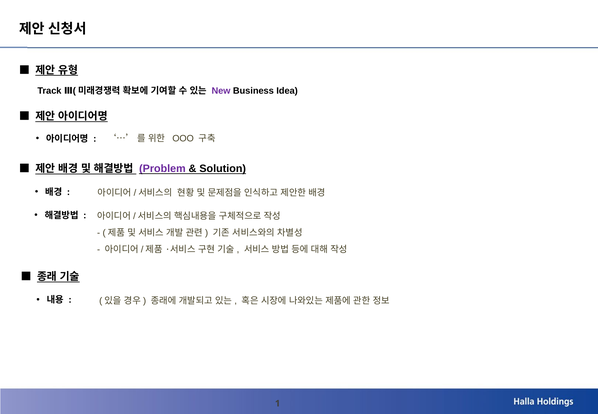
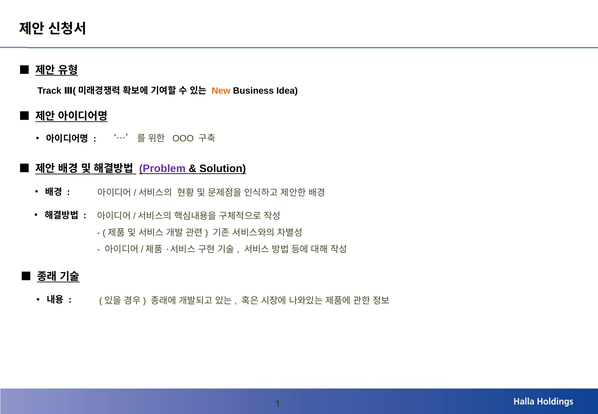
New colour: purple -> orange (221, 91)
